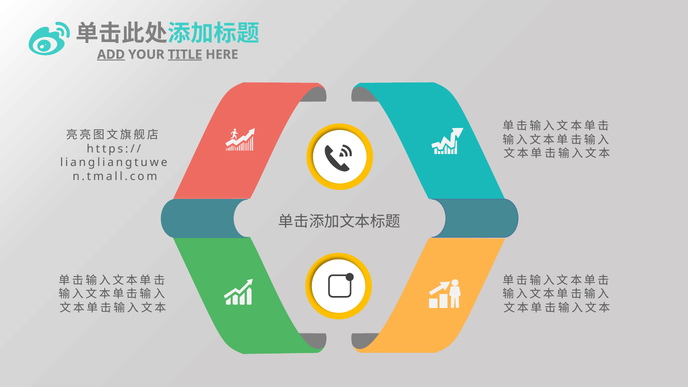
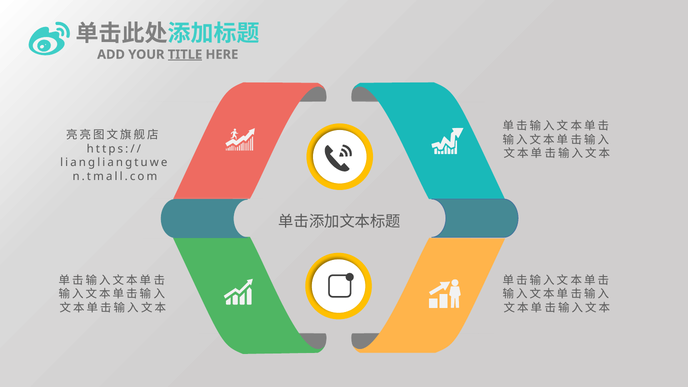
ADD underline: present -> none (111, 55)
